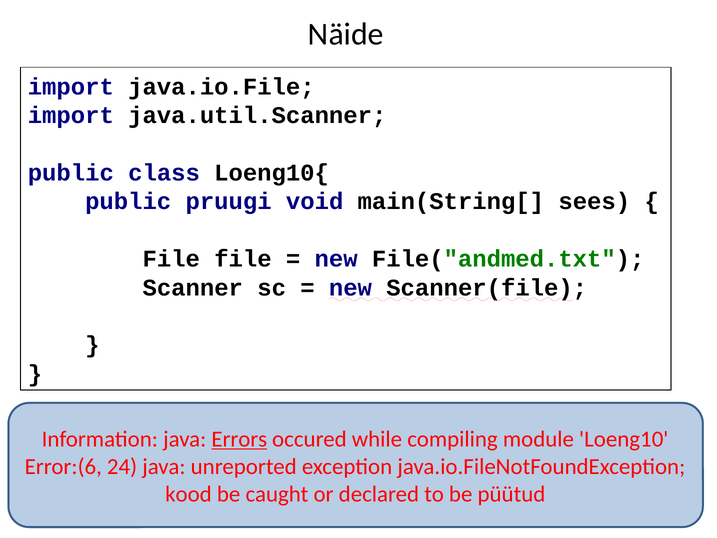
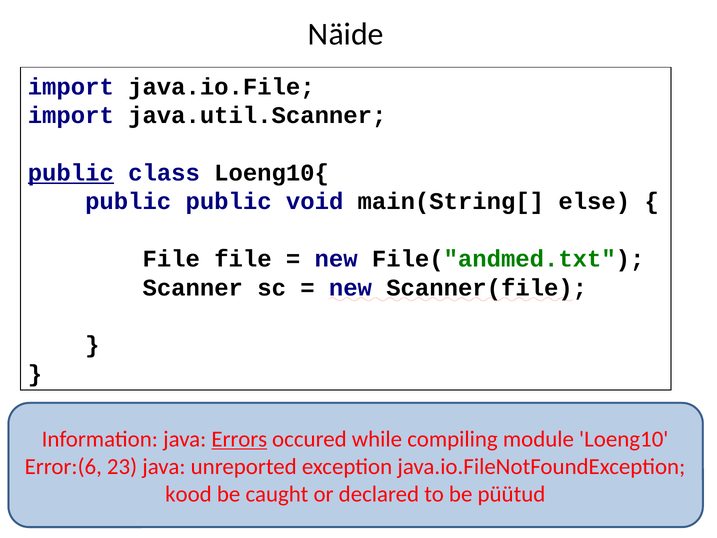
public underline: none -> present (71, 173)
public pruugi: pruugi -> public (229, 201)
sees: sees -> else (594, 201)
24: 24 -> 23 (122, 466)
